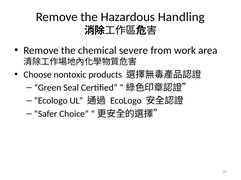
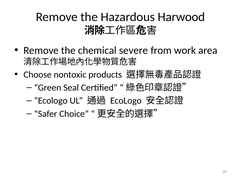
Handling: Handling -> Harwood (181, 17)
